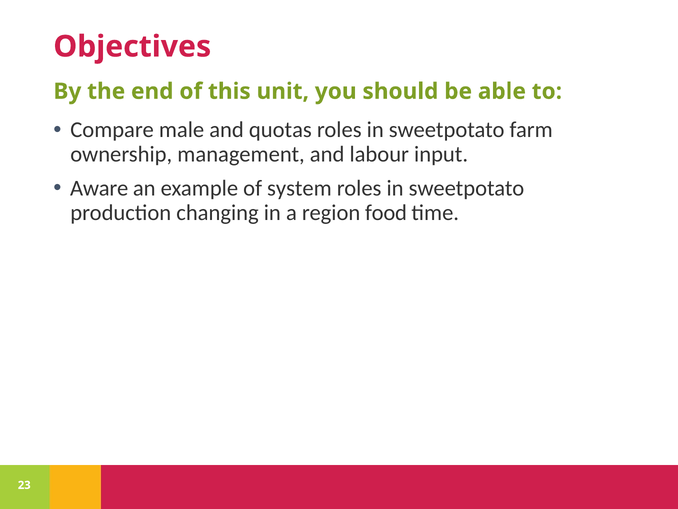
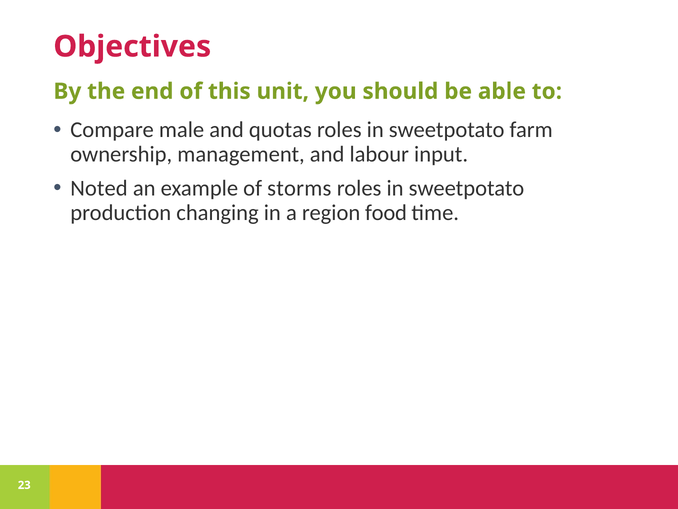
Aware: Aware -> Noted (99, 188)
system: system -> storms (299, 188)
